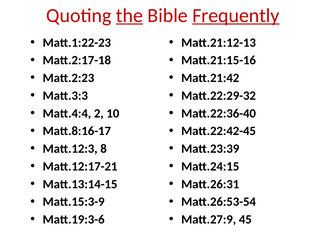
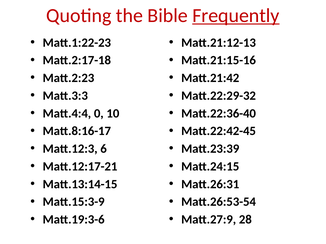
the underline: present -> none (129, 16)
2: 2 -> 0 (99, 114)
8: 8 -> 6 (104, 149)
45: 45 -> 28 (245, 220)
